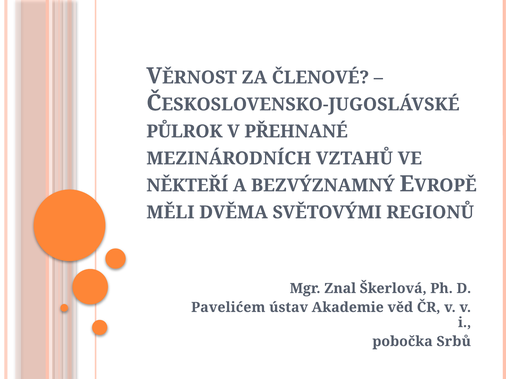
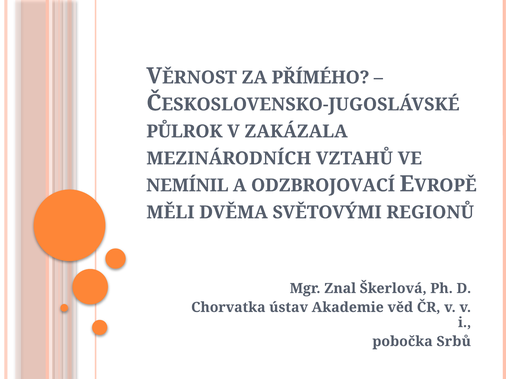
ČLENOVÉ: ČLENOVÉ -> PŘÍMÉHO (321, 78)
PŘEHNANÉ: PŘEHNANÉ -> ZAKÁZALA (296, 132)
NĚKTEŘÍ: NĚKTEŘÍ -> NEMÍNIL (187, 186)
BEZVÝZNAMNÝ: BEZVÝZNAMNÝ -> ODZBROJOVACÍ (323, 186)
Pavelićem: Pavelićem -> Chorvatka (228, 308)
